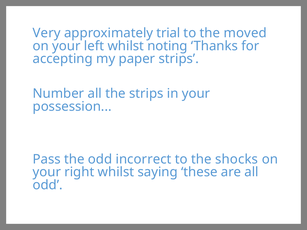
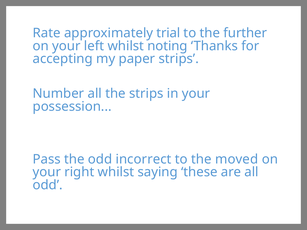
Very: Very -> Rate (47, 33)
moved: moved -> further (245, 33)
shocks: shocks -> moved (237, 159)
